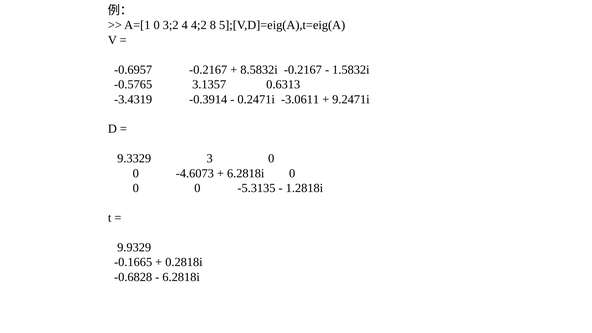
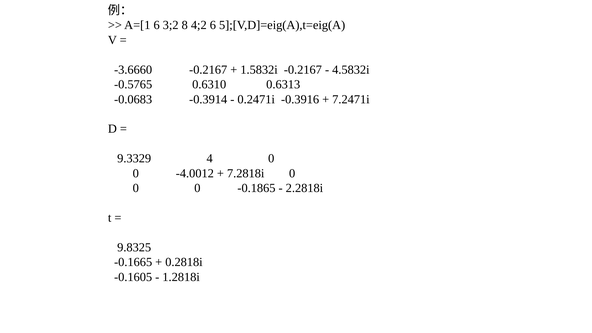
A=[1 0: 0 -> 6 (157, 25)
4: 4 -> 8 (185, 25)
4;2 8: 8 -> 6 (213, 25)
-0.6957: -0.6957 -> -3.6660 (133, 70)
8.5832i: 8.5832i -> 1.5832i (259, 70)
1.5832i: 1.5832i -> 4.5832i (351, 70)
3.1357: 3.1357 -> 0.6310 (209, 84)
-3.4319: -3.4319 -> -0.0683 (133, 99)
-3.0611: -3.0611 -> -0.3916 (300, 99)
9.2471i: 9.2471i -> 7.2471i (351, 99)
3: 3 -> 4 (210, 158)
-4.6073: -4.6073 -> -4.0012 (195, 173)
6.2818i: 6.2818i -> 7.2818i (246, 173)
-5.3135: -5.3135 -> -0.1865 (256, 188)
1.2818i: 1.2818i -> 2.2818i (304, 188)
9.9329: 9.9329 -> 9.8325 (134, 247)
-0.6828: -0.6828 -> -0.1605 (133, 277)
6.2818i: 6.2818i -> 1.2818i (181, 277)
